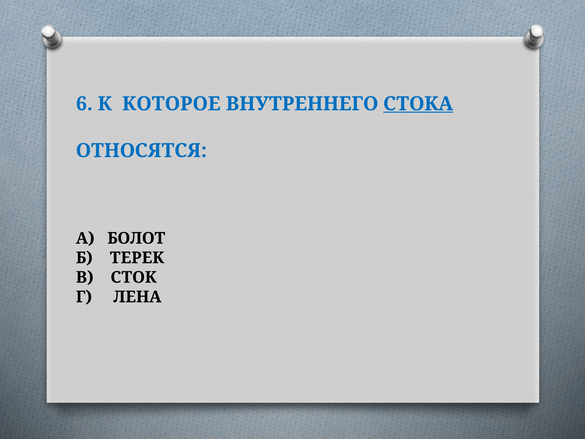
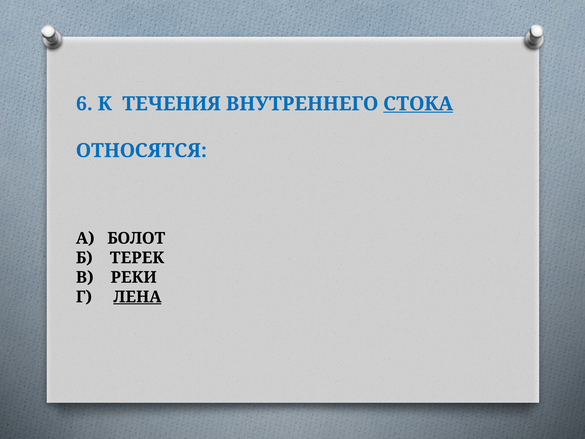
КОТОРОЕ: КОТОРОЕ -> ТЕЧЕНИЯ (171, 104)
СТОК: СТОК -> РЕКИ (134, 277)
ЛЕНА underline: none -> present (137, 297)
